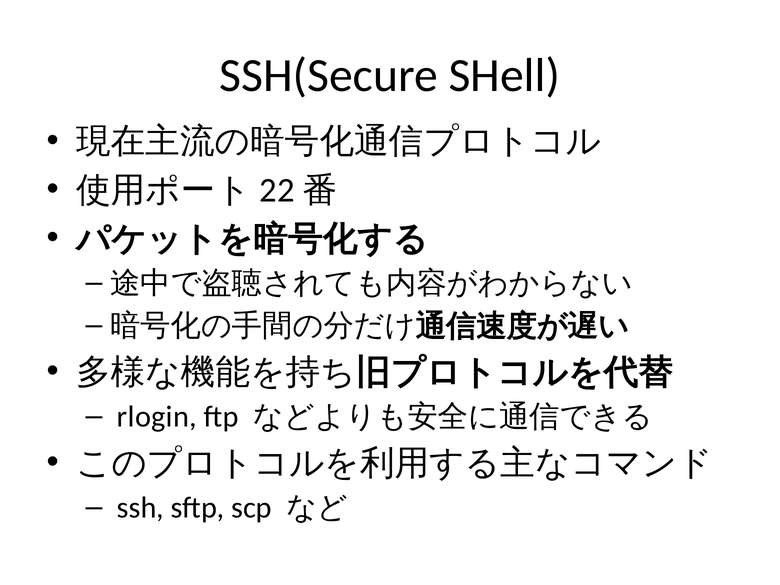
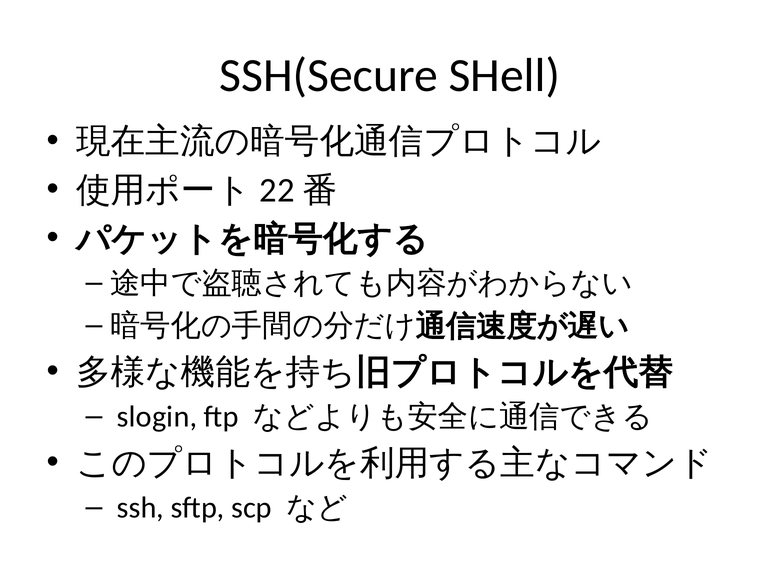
rlogin: rlogin -> slogin (157, 417)
